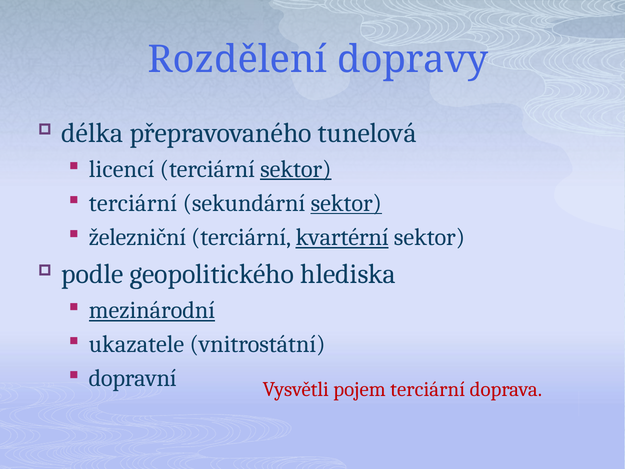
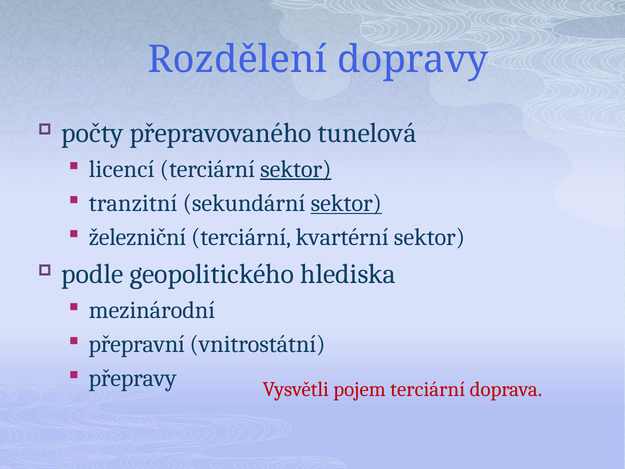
délka: délka -> počty (92, 133)
terciární: terciární -> tranzitní (133, 203)
kvartérní underline: present -> none (342, 237)
mezinárodní underline: present -> none (152, 310)
ukazatele: ukazatele -> přepravní (137, 344)
dopravní: dopravní -> přepravy (133, 378)
